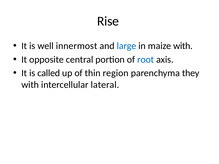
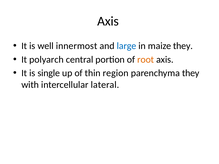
Rise: Rise -> Axis (108, 21)
maize with: with -> they (183, 46)
opposite: opposite -> polyarch (46, 60)
root colour: blue -> orange (146, 60)
called: called -> single (49, 73)
